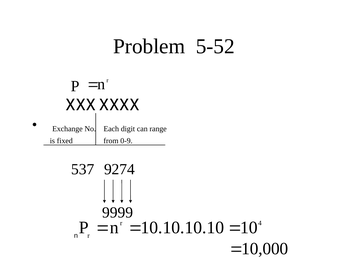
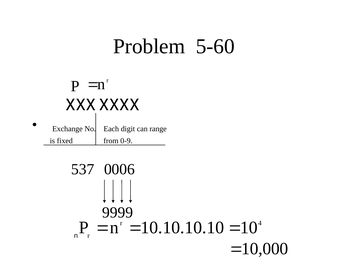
5-52: 5-52 -> 5-60 (215, 46)
9274: 9274 -> 0006 (119, 169)
